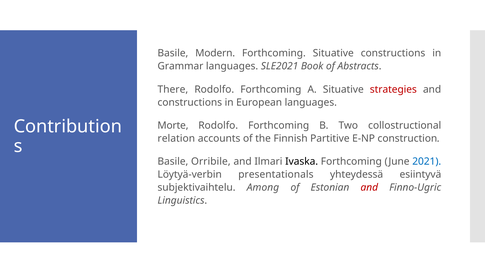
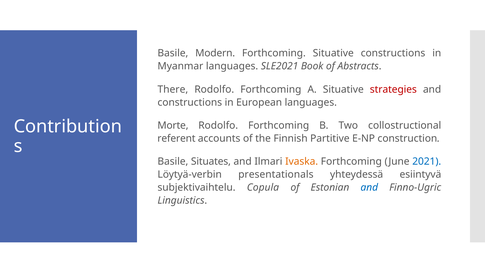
Grammar: Grammar -> Myanmar (180, 66)
relation: relation -> referent (176, 138)
Orribile: Orribile -> Situates (211, 161)
Ivaska colour: black -> orange (302, 161)
Among: Among -> Copula (263, 187)
and colour: red -> blue (369, 187)
